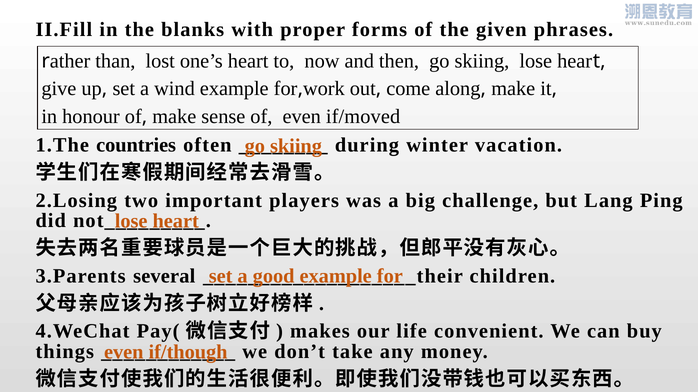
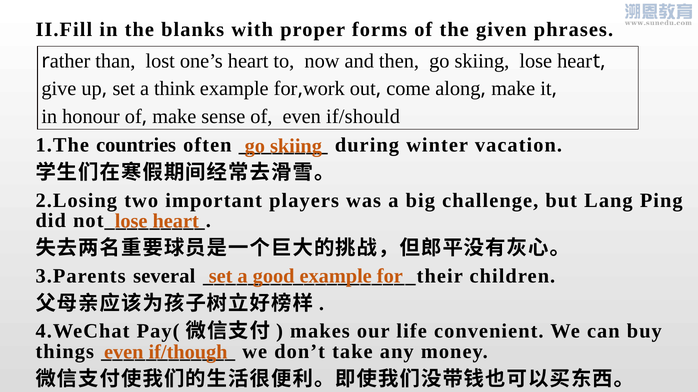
wind: wind -> think (175, 89)
if/moved: if/moved -> if/should (363, 117)
